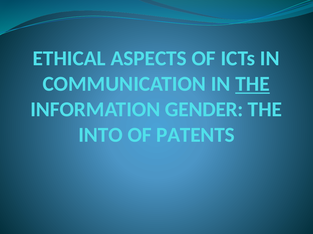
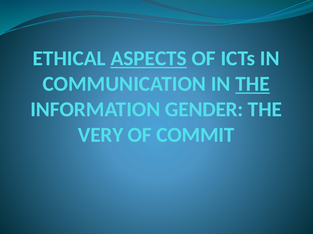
ASPECTS underline: none -> present (149, 59)
INTO: INTO -> VERY (101, 135)
PATENTS: PATENTS -> COMMIT (195, 135)
